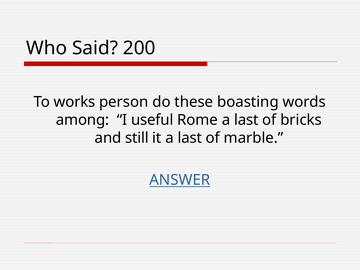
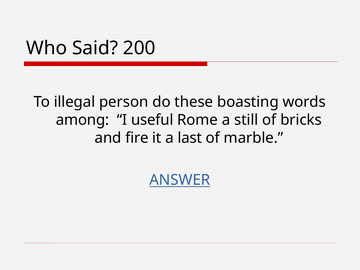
works: works -> illegal (74, 102)
Rome a last: last -> still (246, 120)
still: still -> fire (137, 138)
